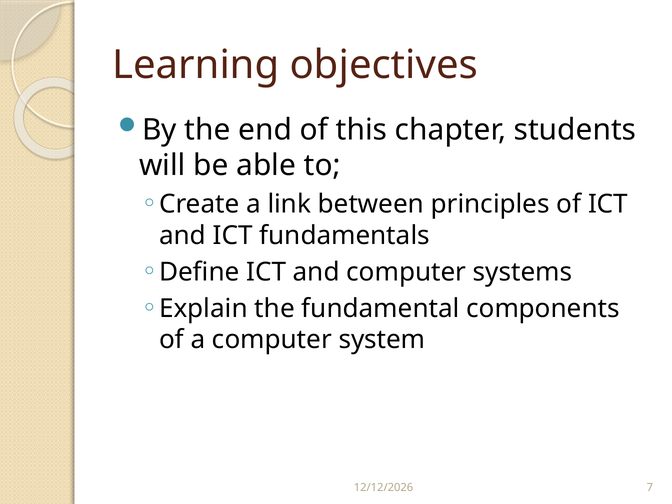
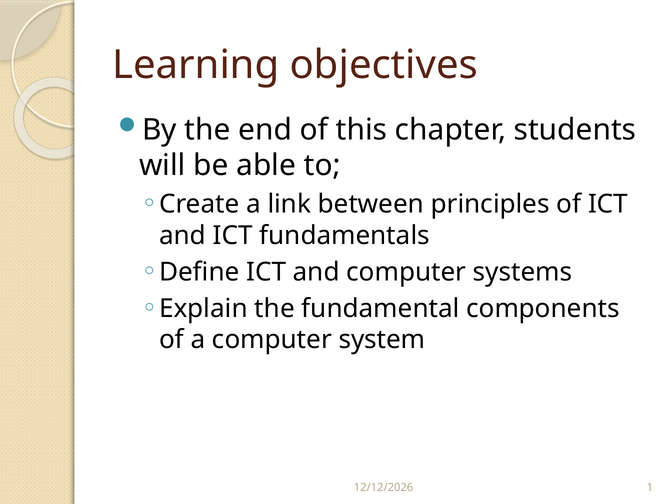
7: 7 -> 1 (650, 487)
